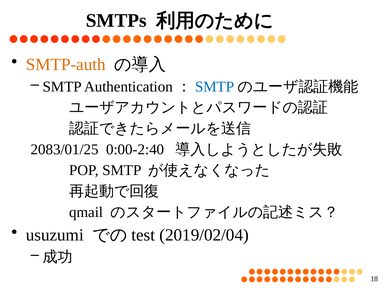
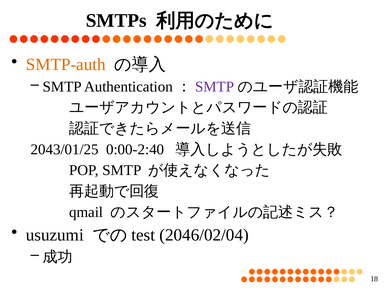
SMTP colour: blue -> purple (215, 87)
2083/01/25: 2083/01/25 -> 2043/01/25 (65, 150)
2019/02/04: 2019/02/04 -> 2046/02/04 (204, 236)
